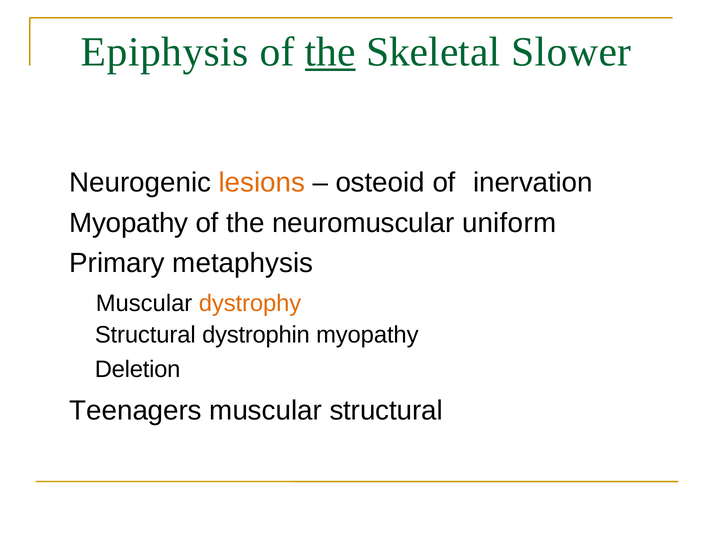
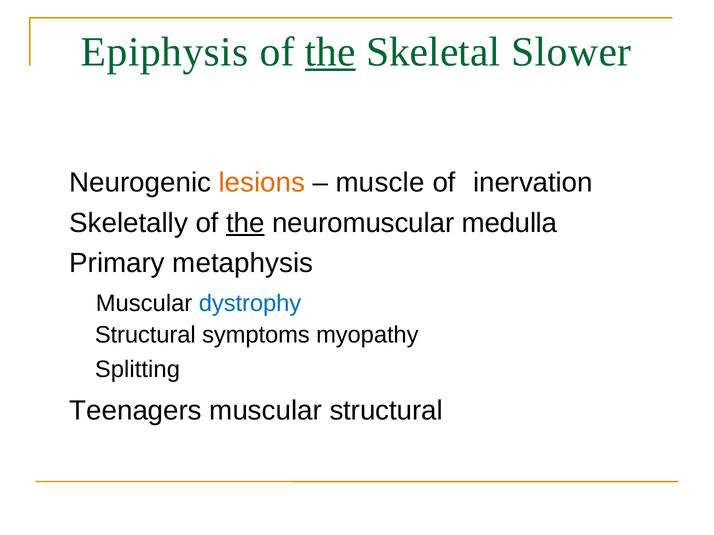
osteoid: osteoid -> muscle (380, 183)
Myopathy: Myopathy -> Skeletally (129, 223)
the underline: none -> present (245, 223)
uniform: uniform -> medulla (509, 223)
dystrophy colour: orange -> blue (250, 304)
dystrophin: dystrophin -> symptoms (256, 335)
Deletion: Deletion -> Splitting (137, 370)
